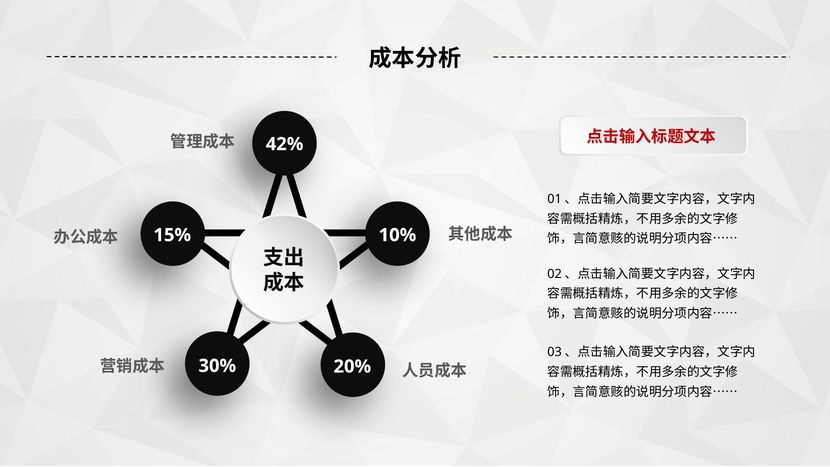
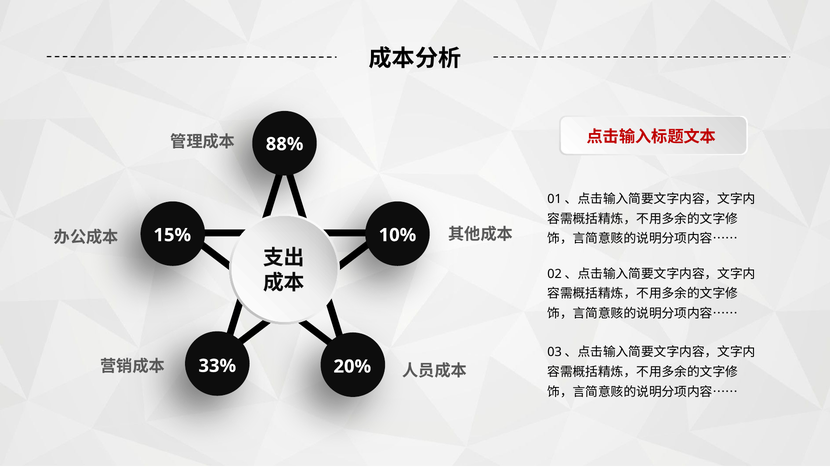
42%: 42% -> 88% (285, 144)
30%: 30% -> 33% (217, 366)
